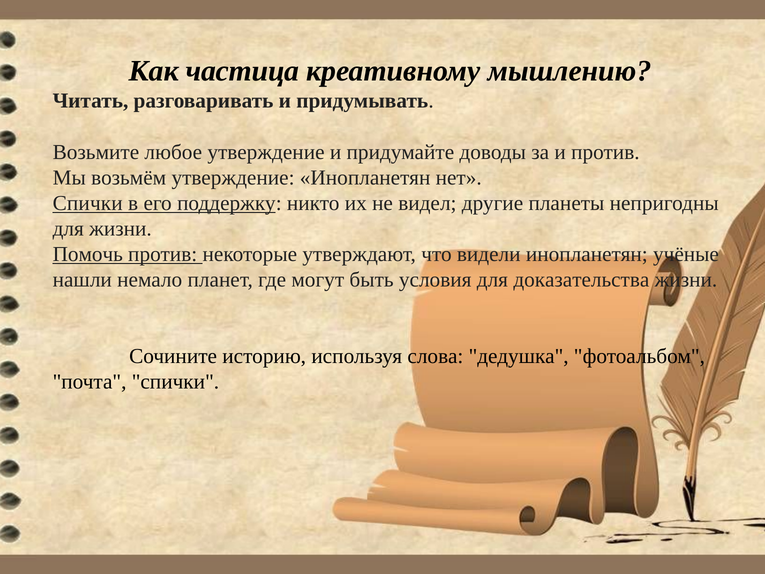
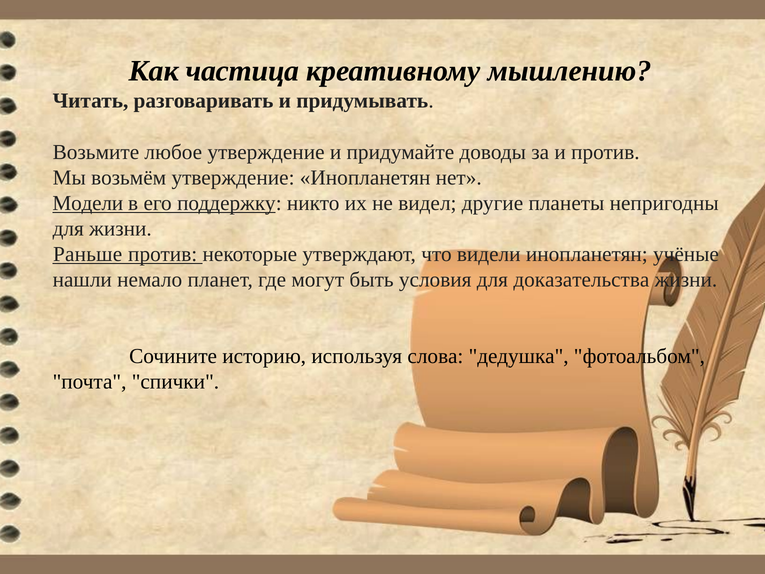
Спички: Спички -> Модели (88, 203)
Помочь: Помочь -> Раньше (88, 254)
